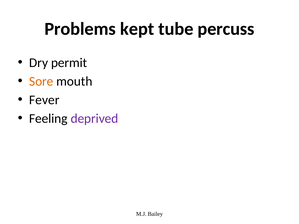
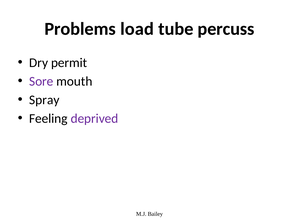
kept: kept -> load (137, 29)
Sore colour: orange -> purple (41, 81)
Fever: Fever -> Spray (44, 100)
